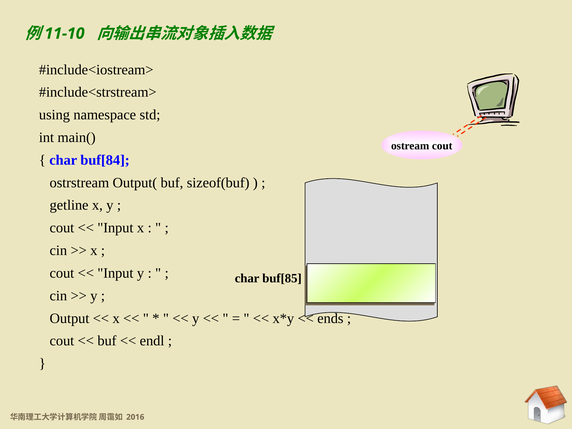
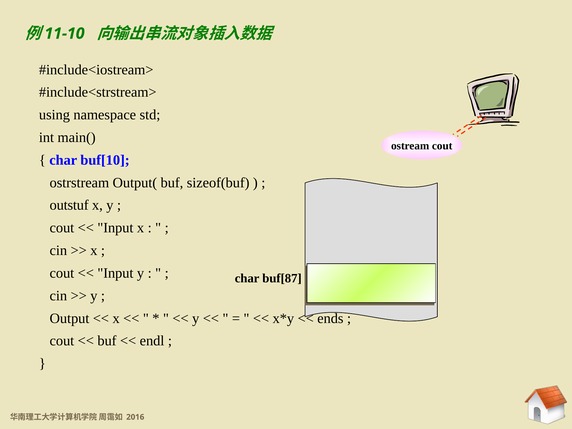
buf[84: buf[84 -> buf[10 (105, 160)
getline: getline -> outstuf (69, 205)
buf[85: buf[85 -> buf[87 (282, 278)
